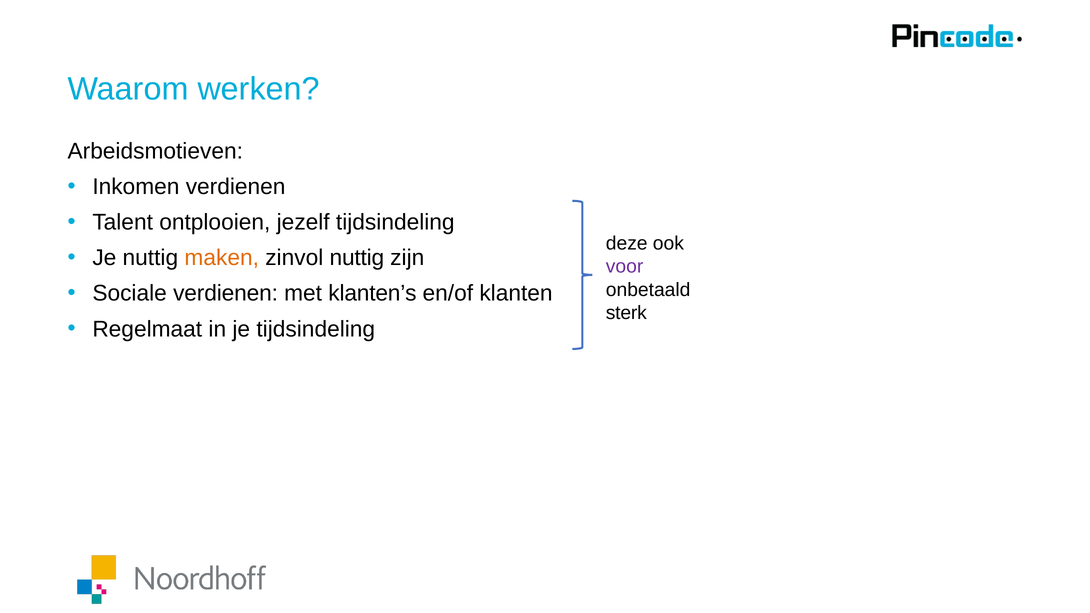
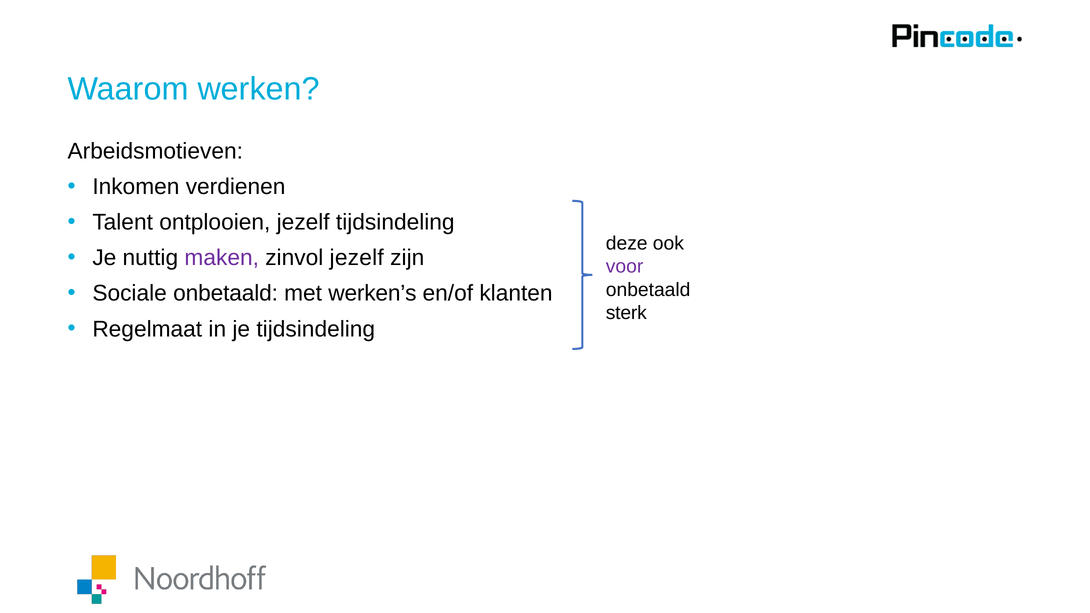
maken colour: orange -> purple (222, 258)
zinvol nuttig: nuttig -> jezelf (357, 258)
Sociale verdienen: verdienen -> onbetaald (226, 294)
klanten’s: klanten’s -> werken’s (372, 294)
